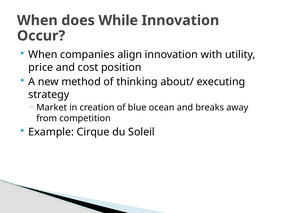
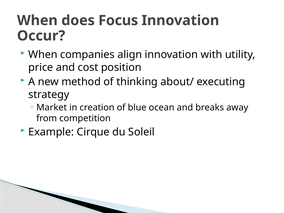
While: While -> Focus (118, 20)
